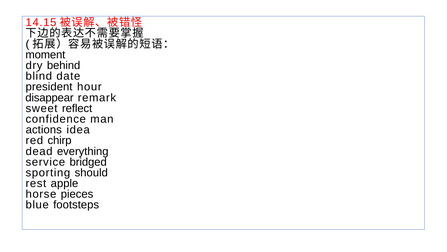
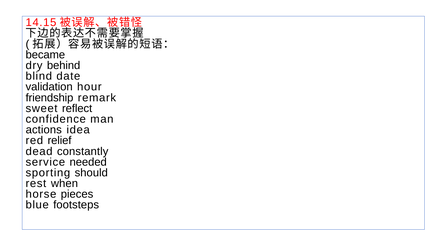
moment: moment -> became (45, 55)
president: president -> validation (49, 87)
disappear: disappear -> friendship (49, 97)
chirp: chirp -> relief (60, 140)
everything: everything -> constantly (83, 151)
bridged: bridged -> needed (88, 162)
apple: apple -> when (64, 183)
